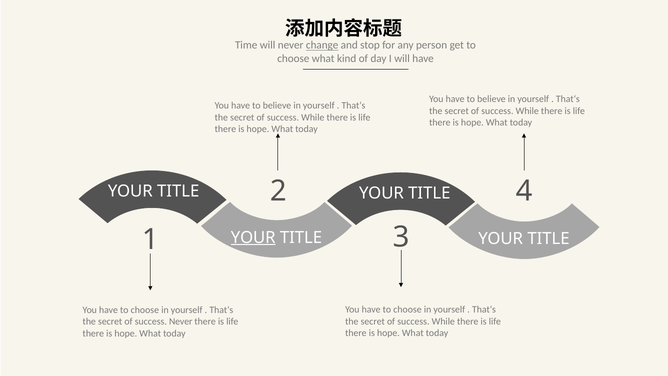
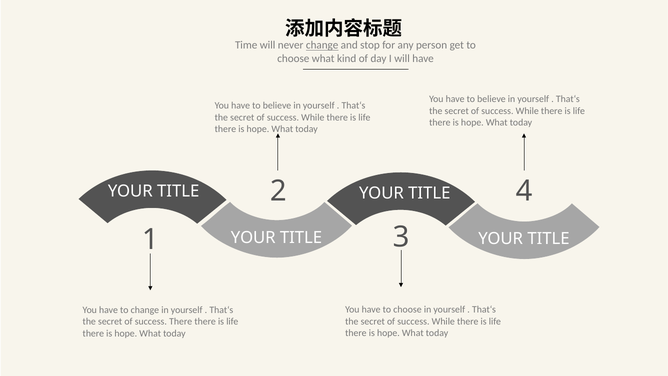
YOUR underline: present -> none (253, 237)
choose: choose -> change (145, 310)
success Never: Never -> There (181, 321)
